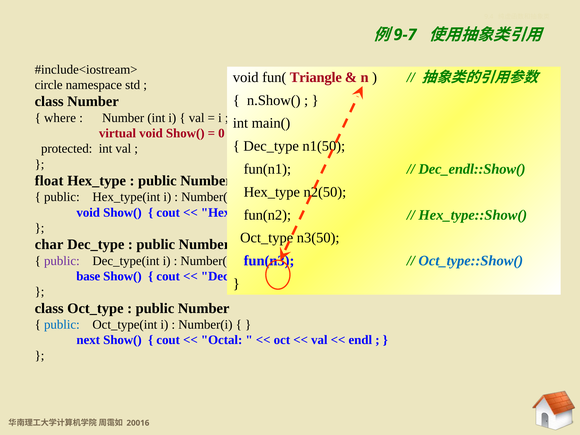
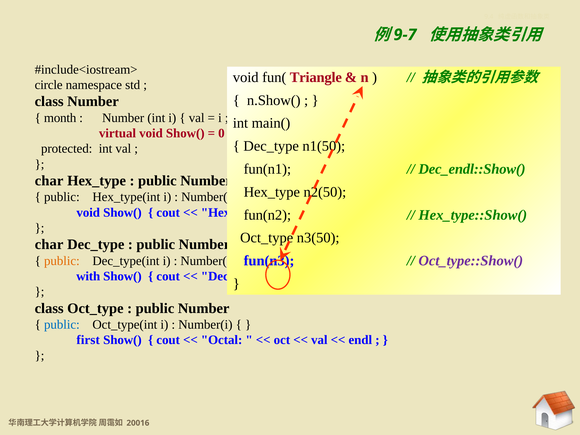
where: where -> month (60, 118)
float: float -> char (49, 181)
Oct_type::Show( colour: blue -> purple (471, 261)
public colour: purple -> orange (62, 261)
base: base -> with (88, 276)
next: next -> first (88, 340)
